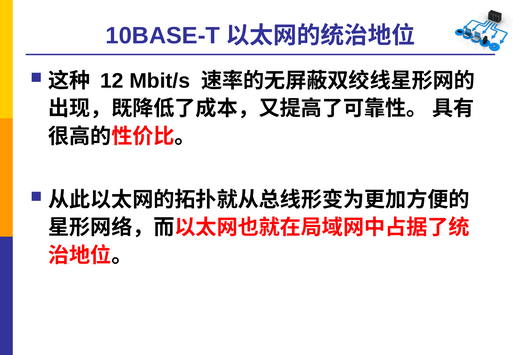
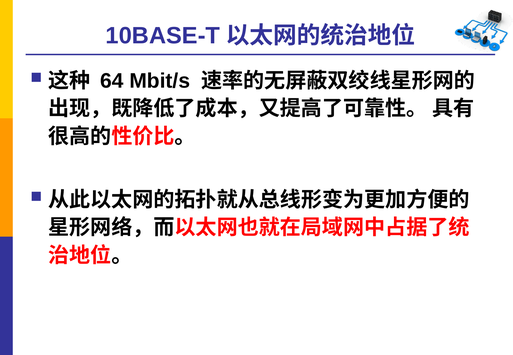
12: 12 -> 64 (112, 81)
